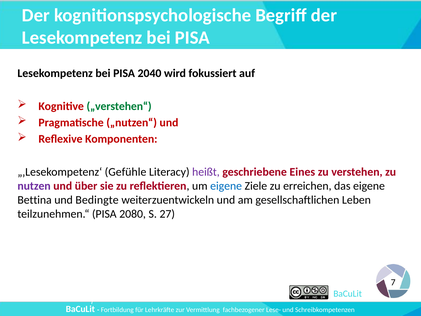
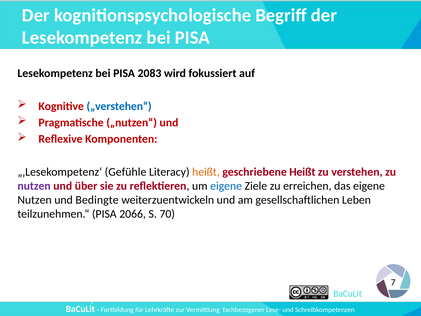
2040: 2040 -> 2083 (150, 73)
„verstehen“ colour: green -> blue (119, 106)
heißt colour: purple -> orange (206, 172)
geschriebene Eines: Eines -> Heißt (302, 172)
Bettina: Bettina -> Nutzen (35, 200)
2080: 2080 -> 2066 (133, 214)
27: 27 -> 70 (167, 214)
